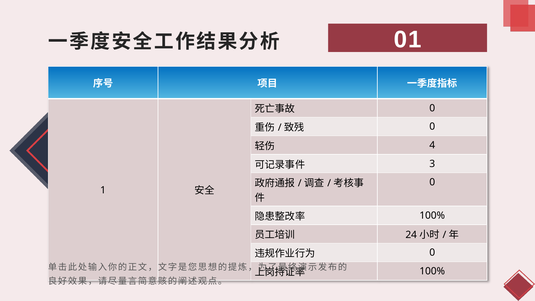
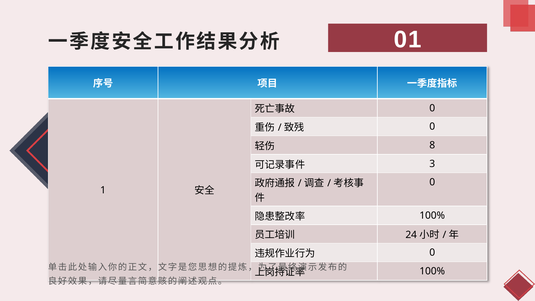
4: 4 -> 8 (432, 145)
